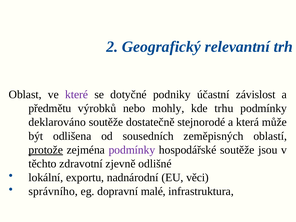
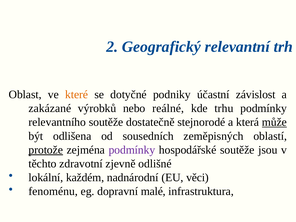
které colour: purple -> orange (77, 95)
předmětu: předmětu -> zakázané (50, 108)
mohly: mohly -> reálné (168, 108)
deklarováno: deklarováno -> relevantního (57, 122)
může underline: none -> present (274, 122)
exportu: exportu -> každém (85, 177)
správního: správního -> fenoménu (53, 191)
